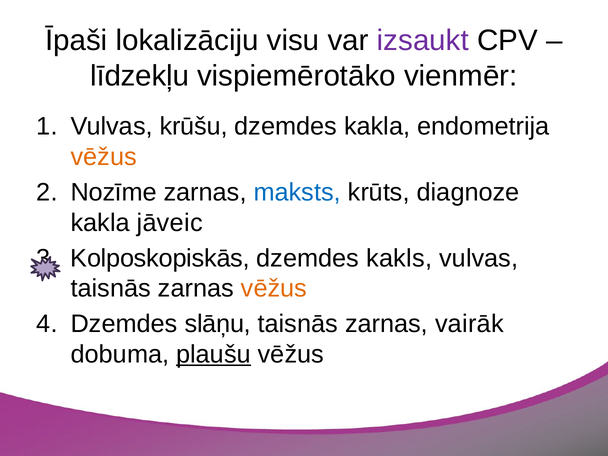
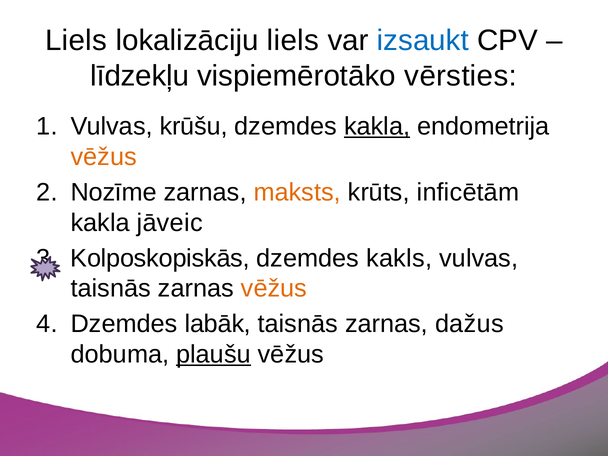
Īpaši: Īpaši -> Liels (76, 41)
lokalizāciju visu: visu -> liels (293, 41)
izsaukt colour: purple -> blue (423, 41)
vienmēr: vienmēr -> vērsties (461, 76)
kakla underline: none -> present (377, 126)
maksts colour: blue -> orange (297, 192)
diagnoze: diagnoze -> inficētām (468, 192)
slāņu: slāņu -> labāk (218, 324)
vairāk: vairāk -> dažus (469, 324)
